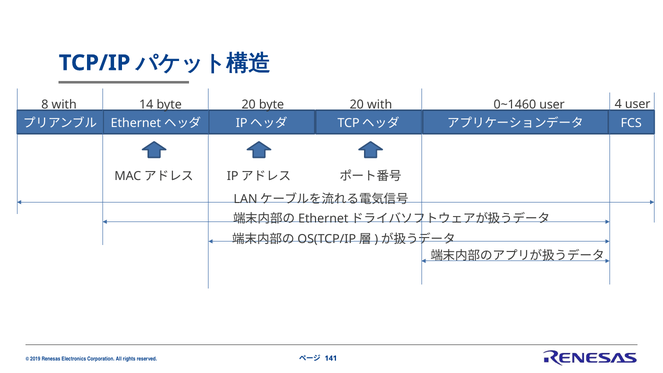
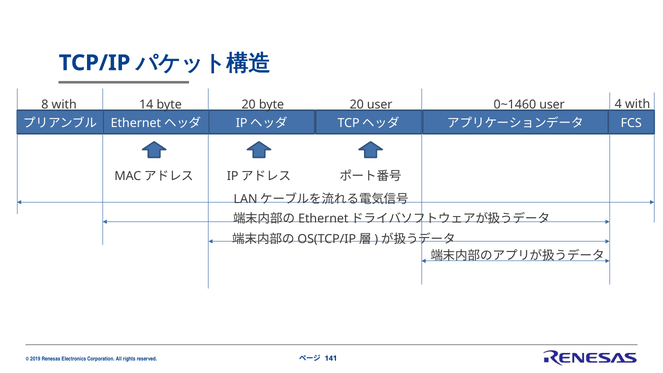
20 with: with -> user (380, 105)
4 user: user -> with (638, 104)
